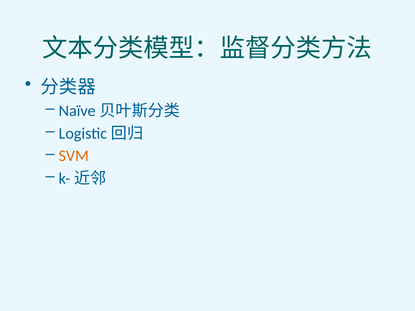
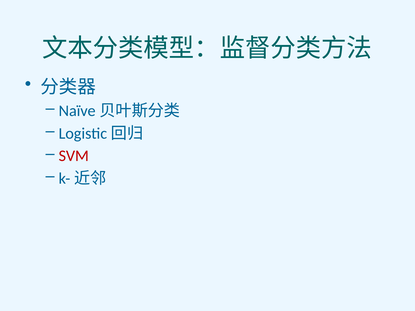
SVM colour: orange -> red (74, 156)
